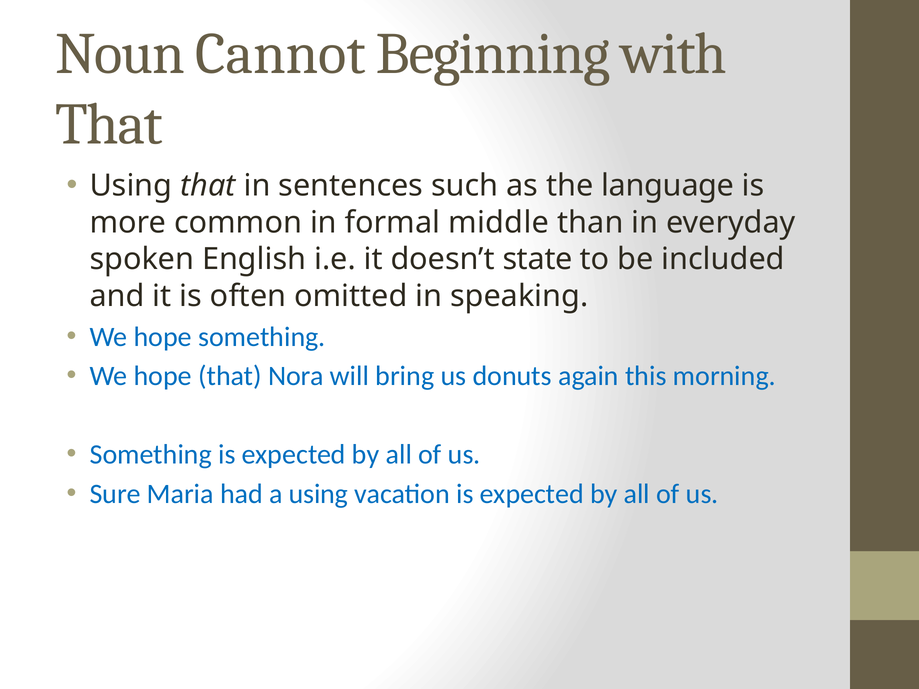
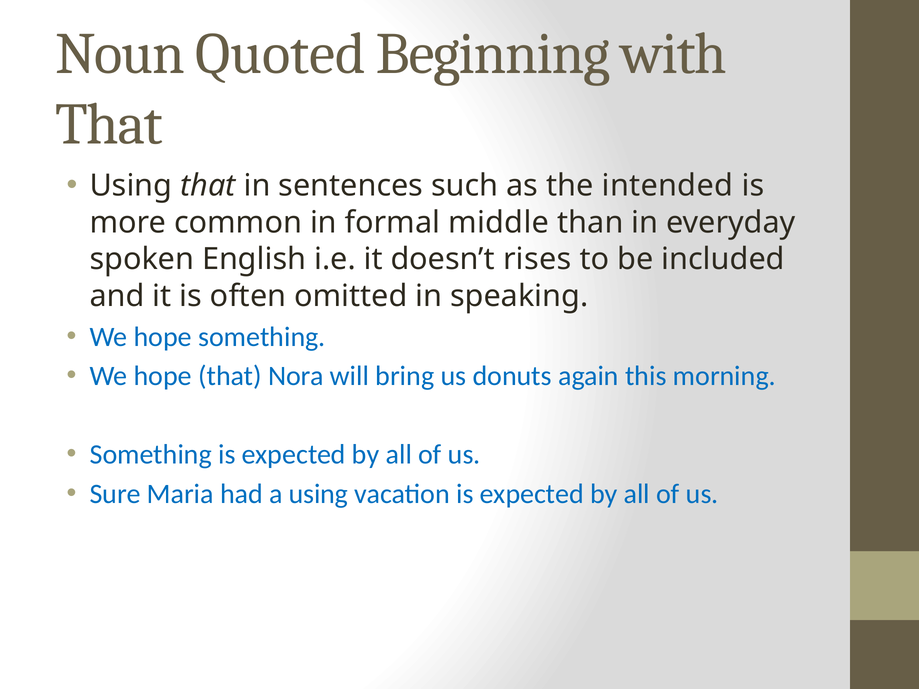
Cannot: Cannot -> Quoted (280, 54)
language: language -> intended (667, 186)
state: state -> rises (537, 259)
